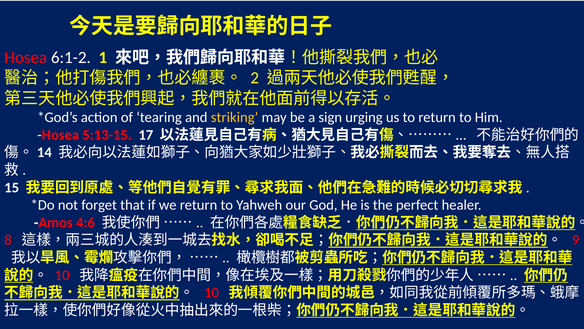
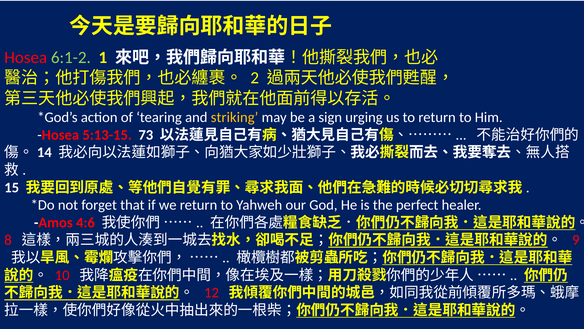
6:1-2 colour: white -> light green (71, 57)
17: 17 -> 73 (146, 135)
10: 10 -> 12 (212, 292)
